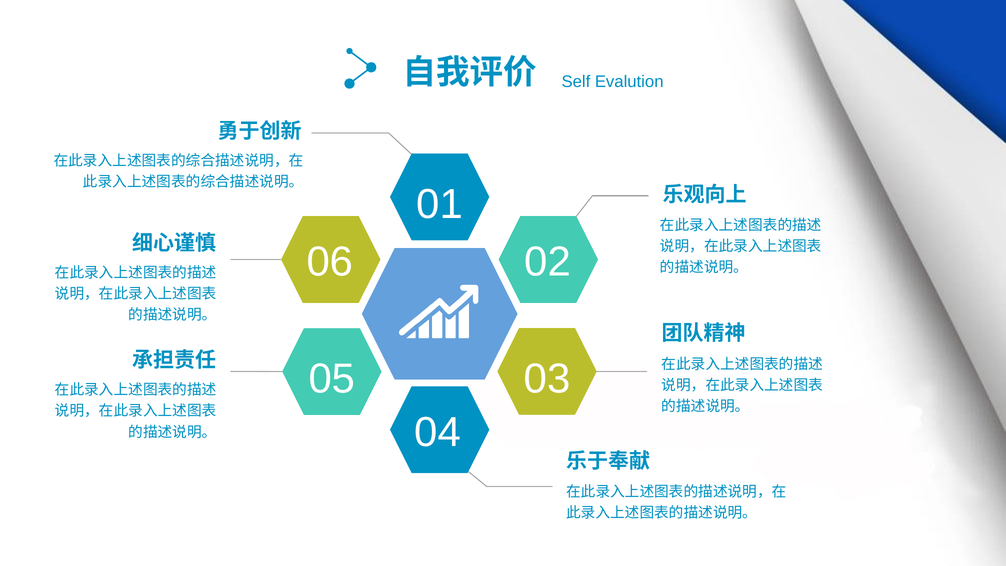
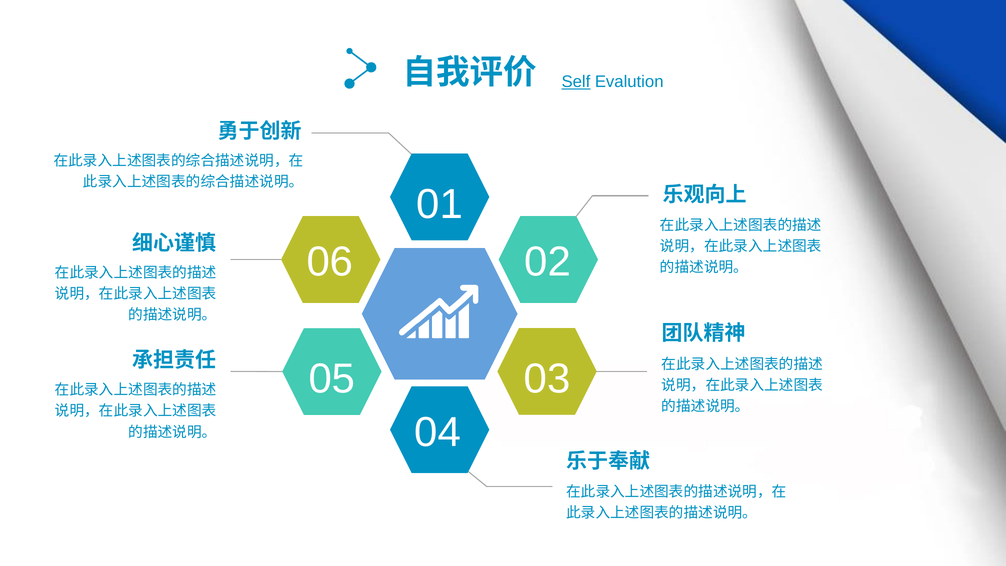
Self underline: none -> present (576, 82)
